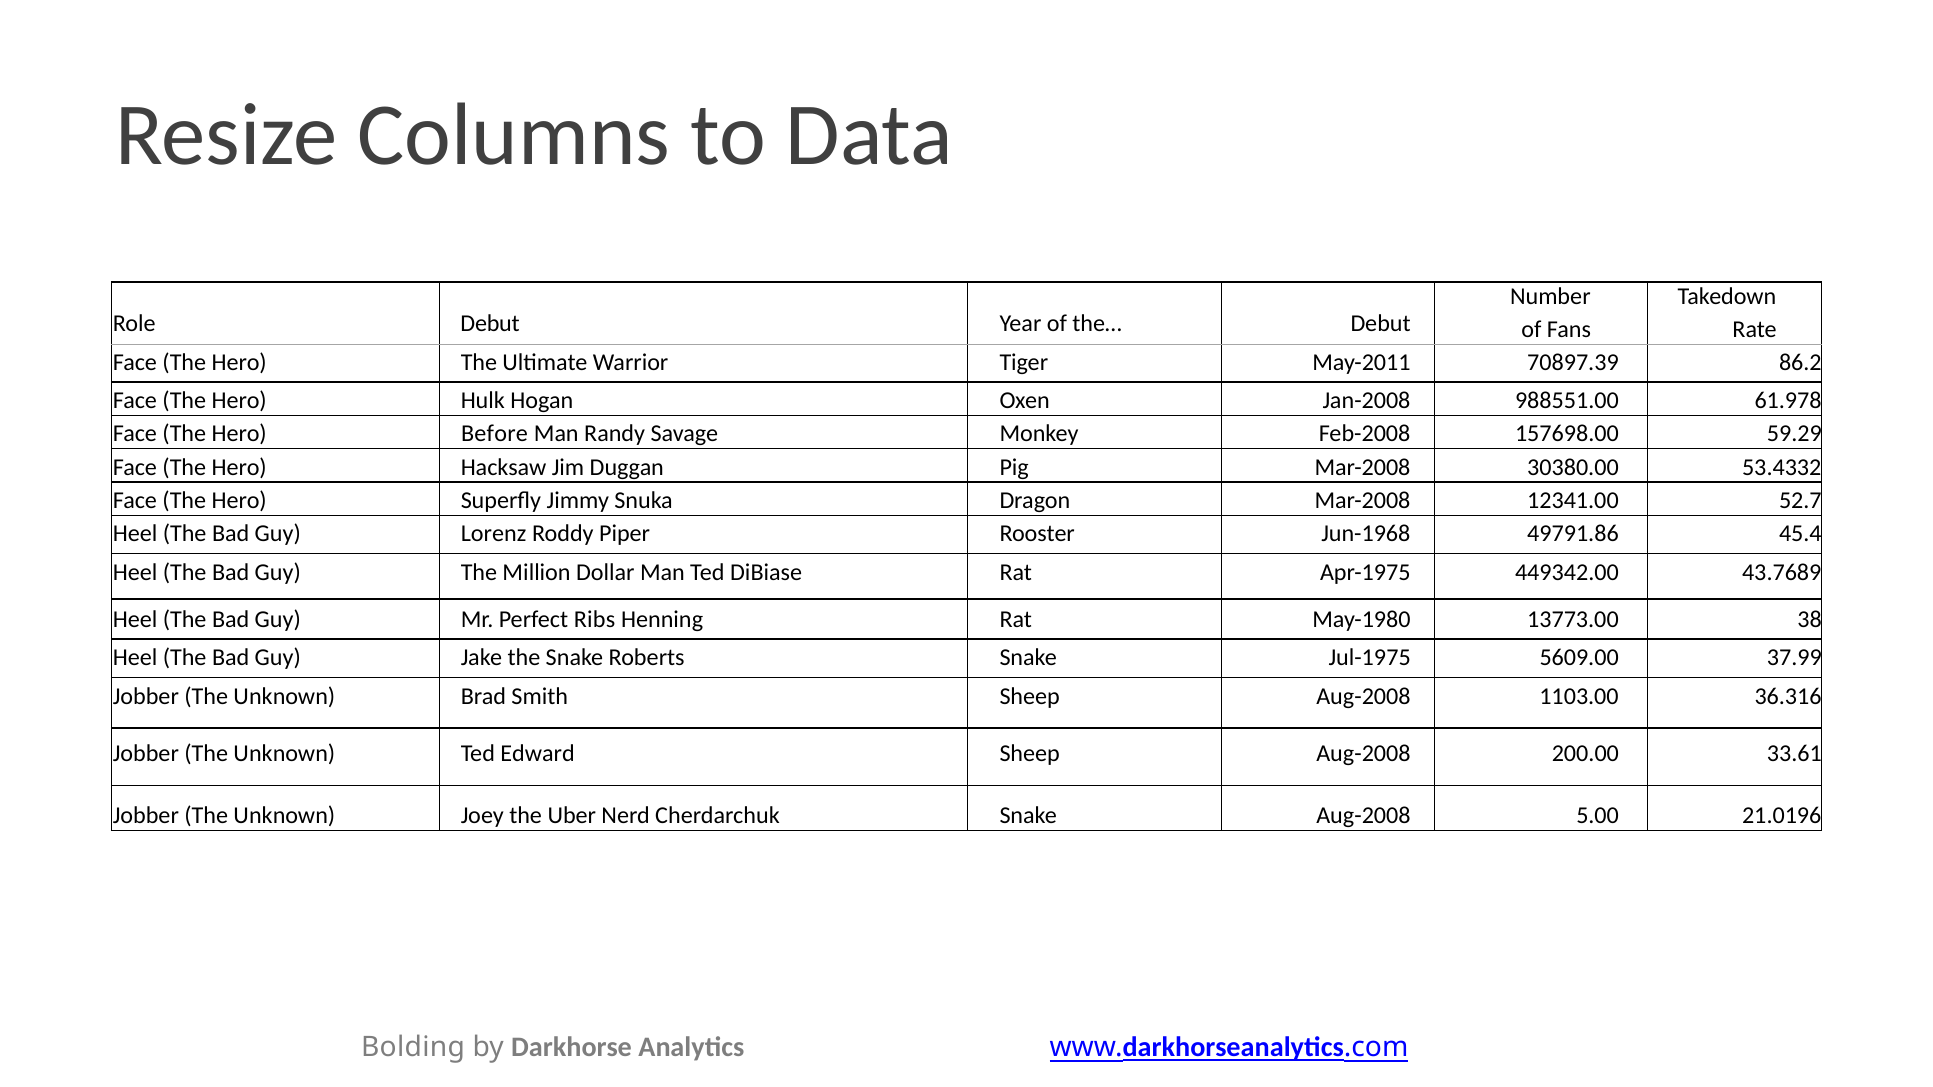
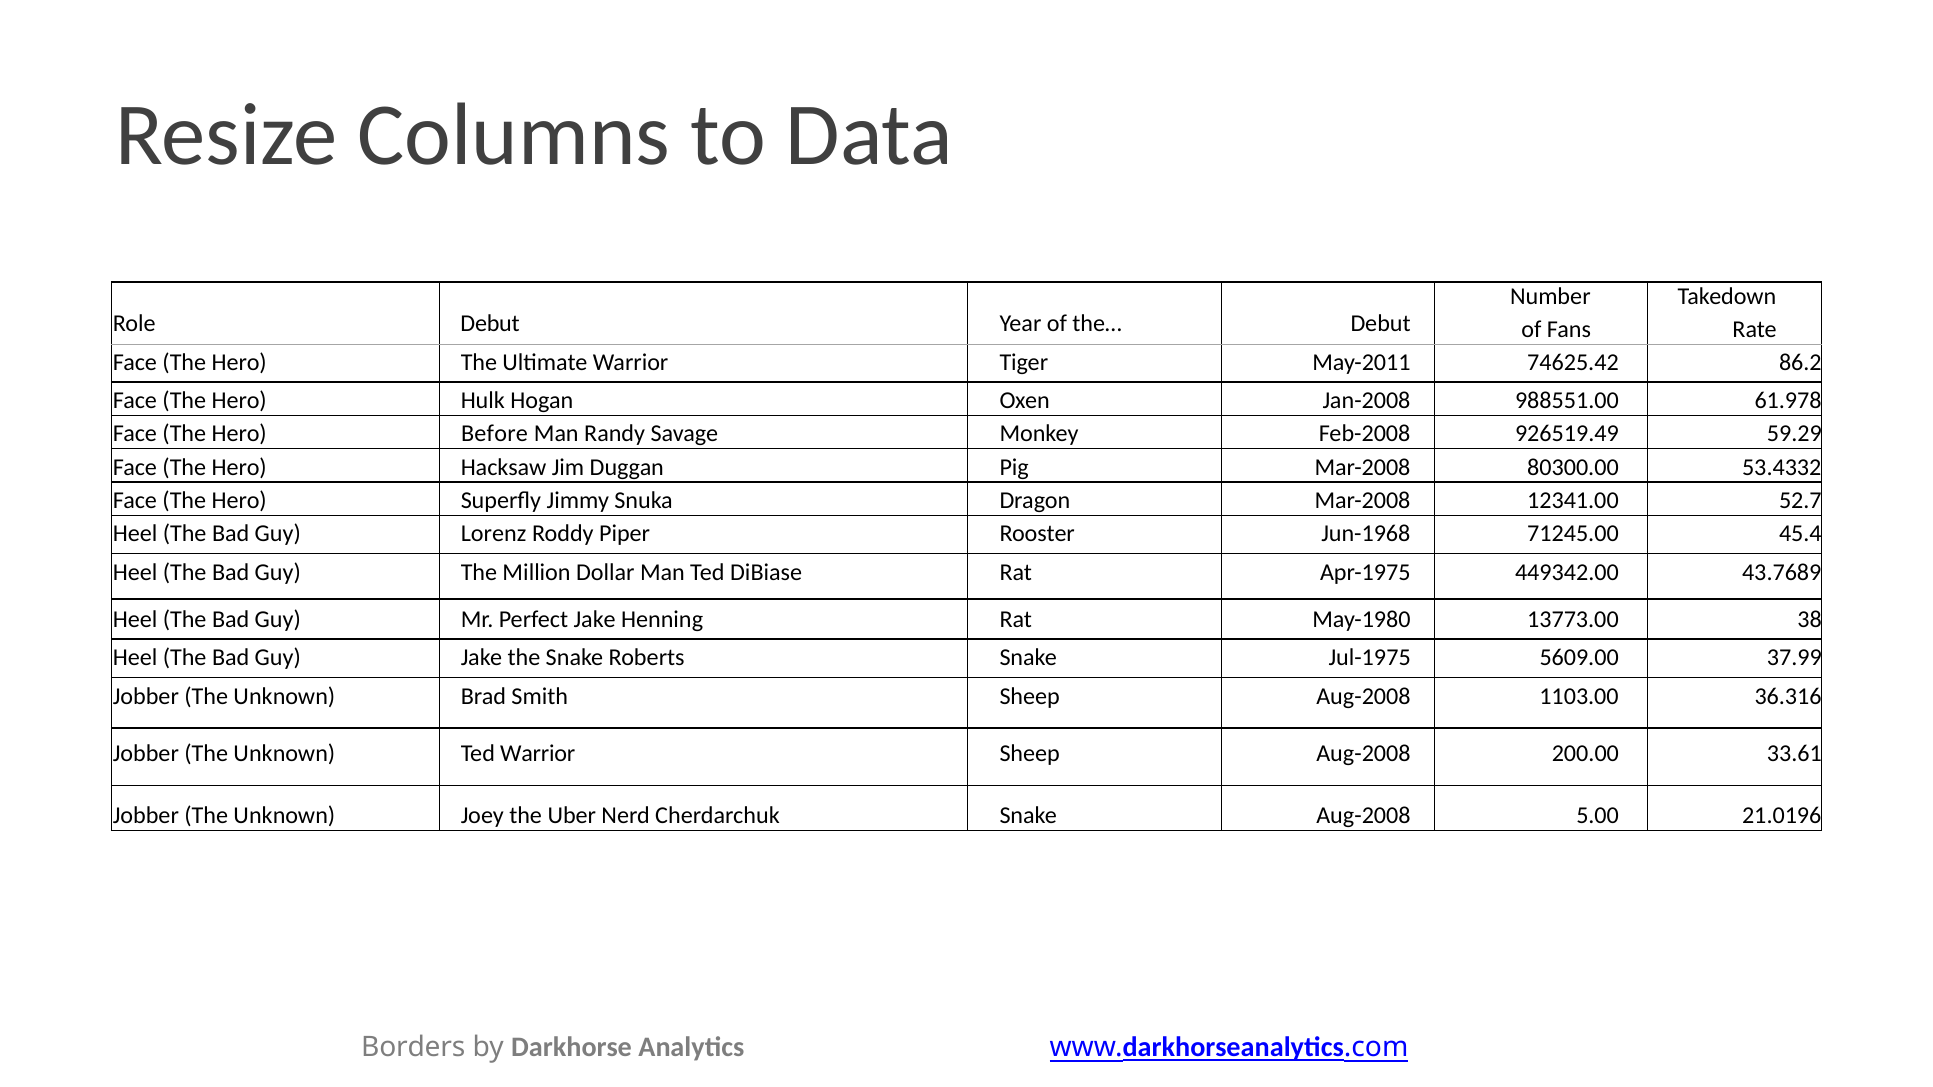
70897.39: 70897.39 -> 74625.42 (1573, 362)
157698.00: 157698.00 -> 926519.49 (1567, 434)
30380.00: 30380.00 -> 80300.00 (1573, 467)
49791.86: 49791.86 -> 71245.00 (1573, 534)
Perfect Ribs: Ribs -> Jake (595, 619)
Ted Edward: Edward -> Warrior (538, 754)
Bolding: Bolding -> Borders (413, 1048)
